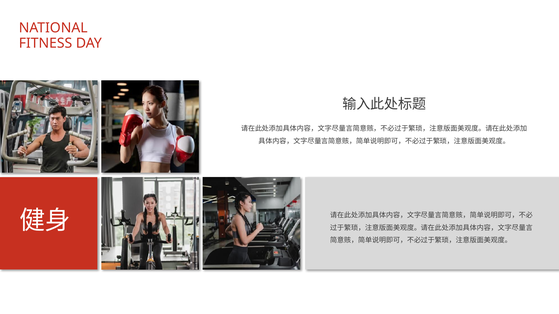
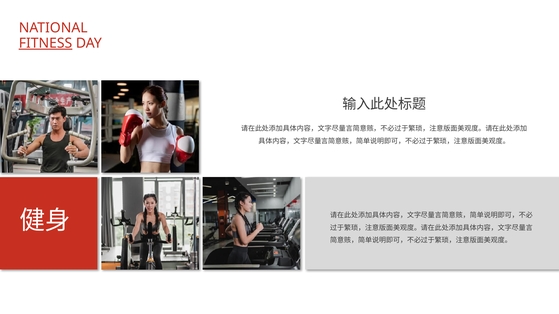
FITNESS underline: none -> present (46, 43)
